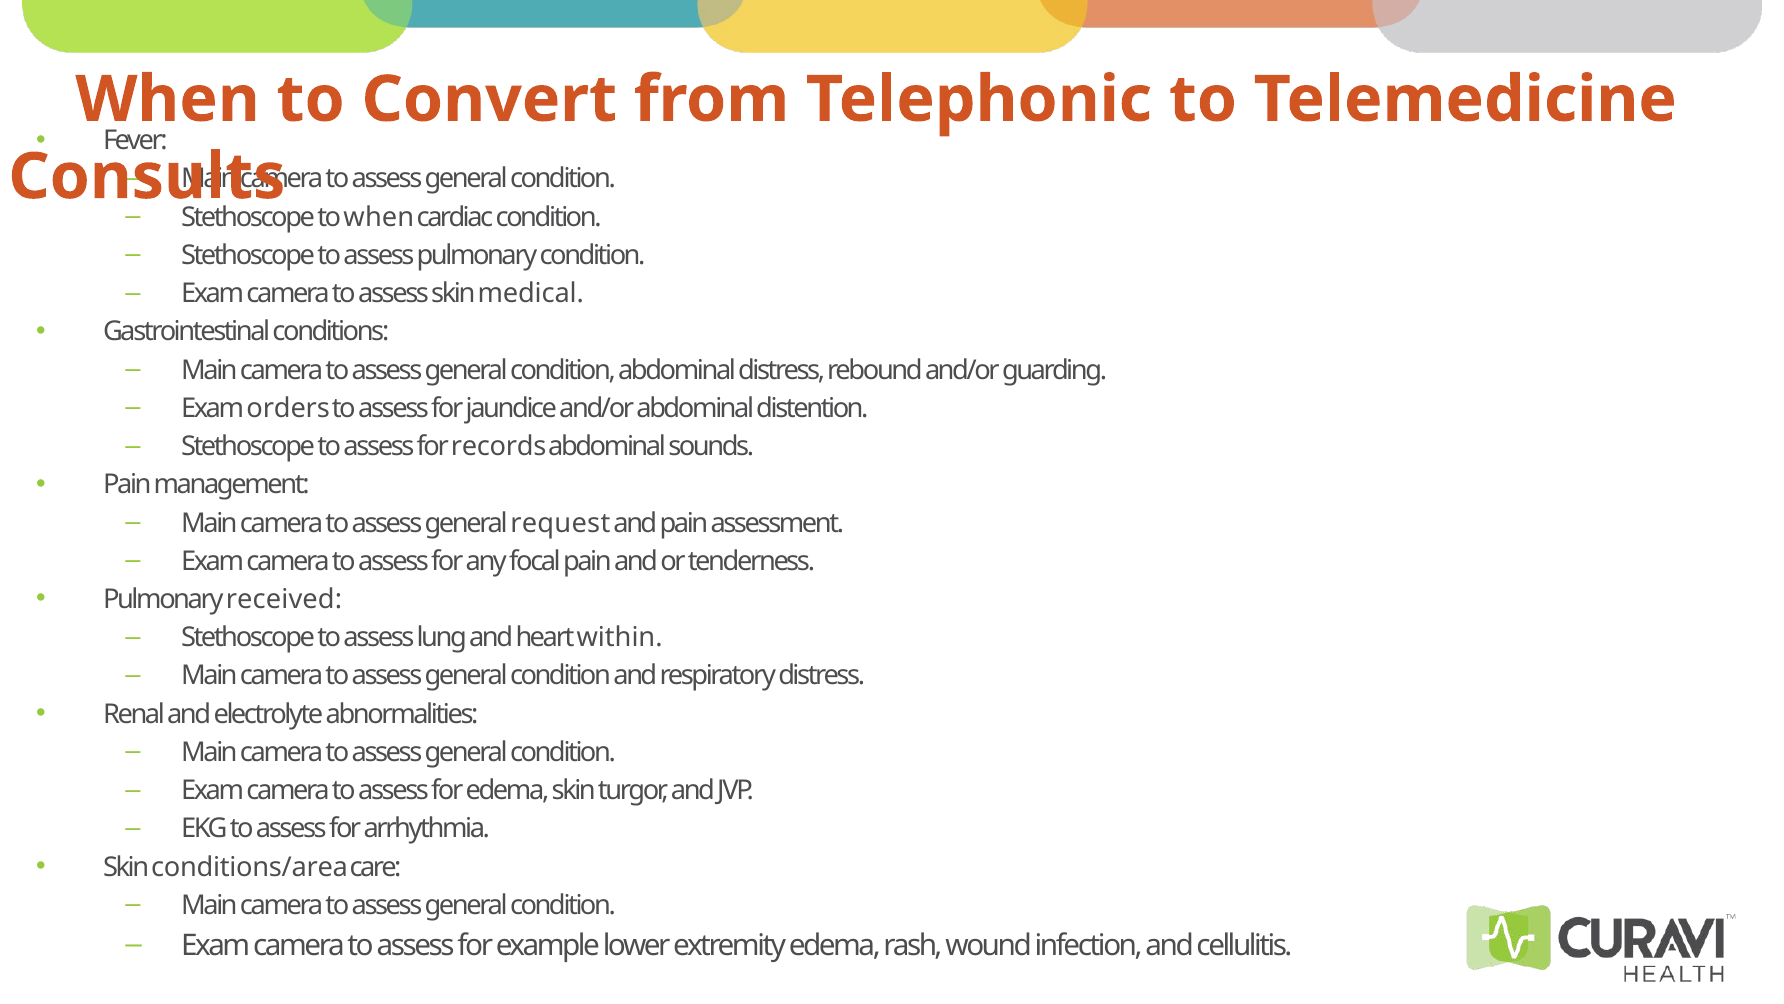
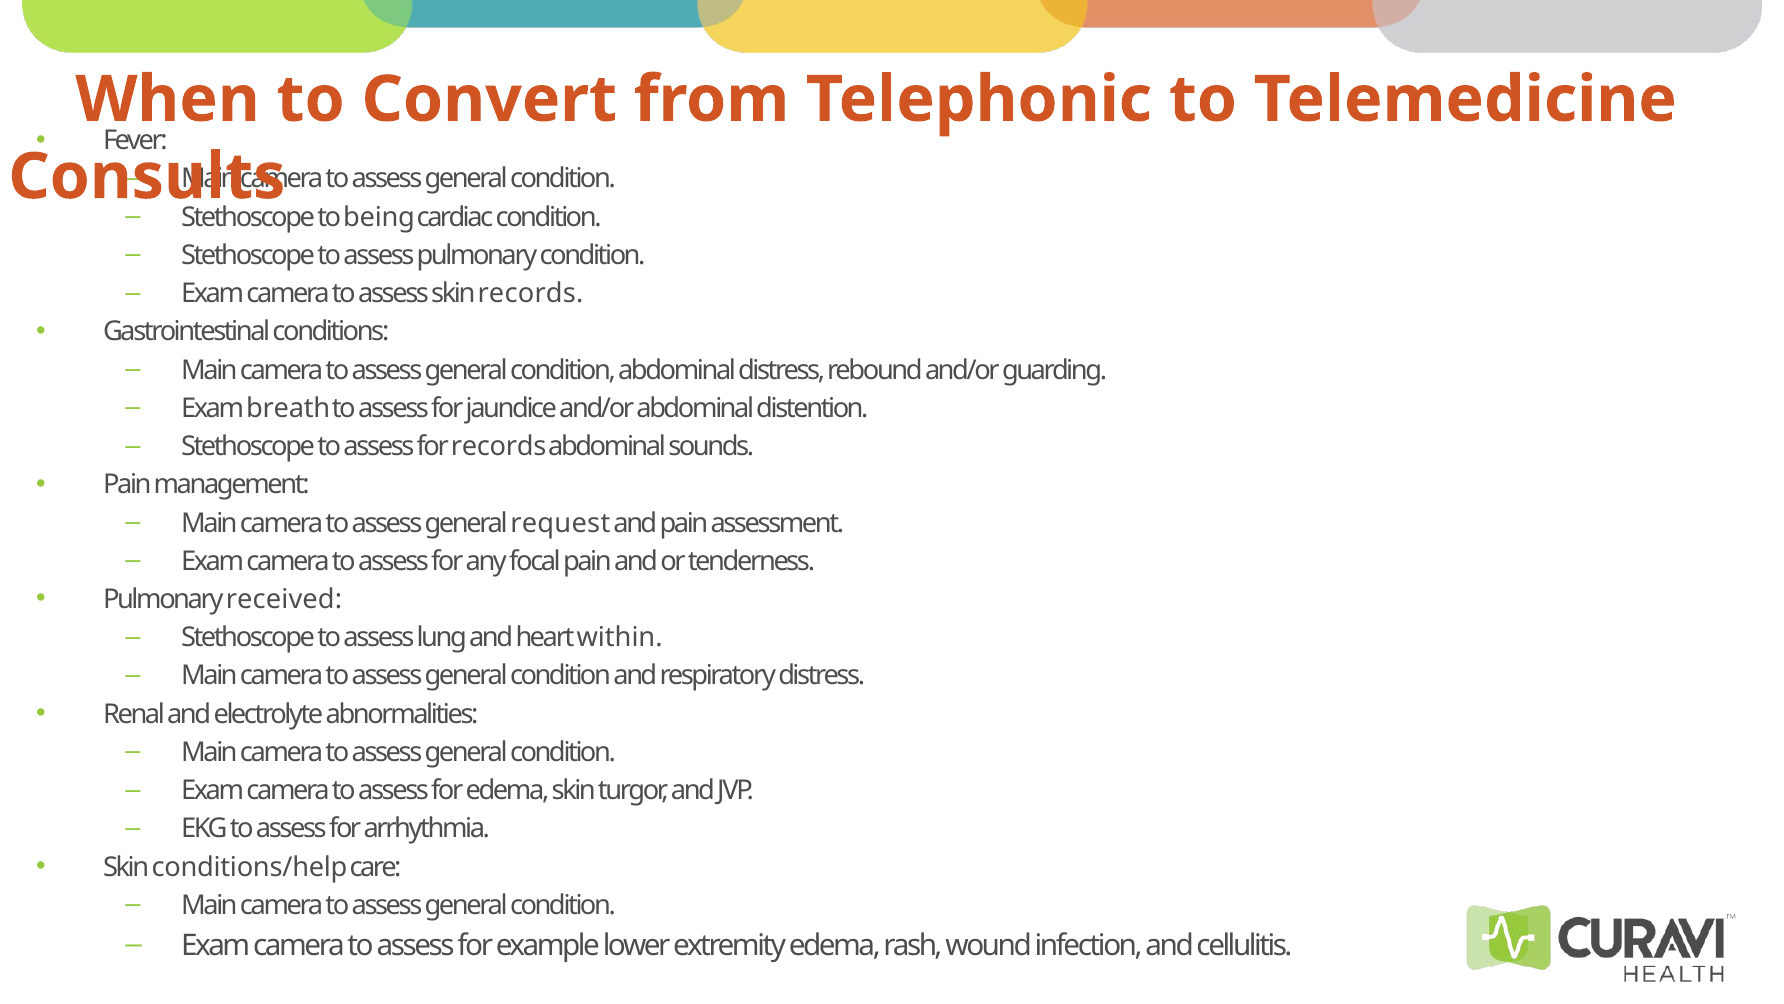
to when: when -> being (379, 217)
skin medical: medical -> records (531, 294)
orders: orders -> breath (288, 408)
conditions/area: conditions/area -> conditions/help (249, 867)
